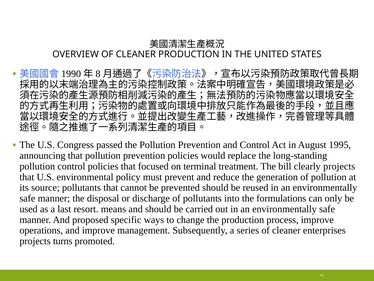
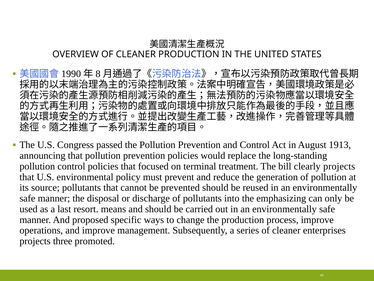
1995: 1995 -> 1913 (340, 145)
formulations: formulations -> emphasizing (281, 198)
turns: turns -> three (63, 241)
